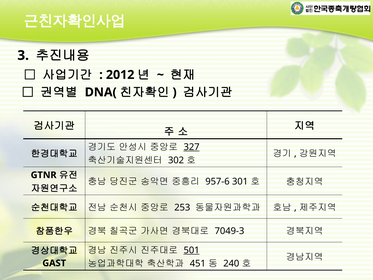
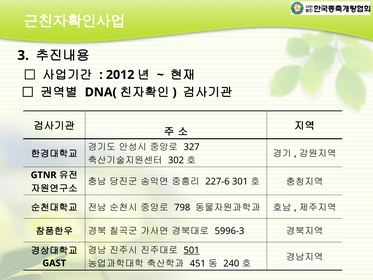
327 underline: present -> none (192, 147)
957-6: 957-6 -> 227-6 (217, 181)
253: 253 -> 798 (182, 207)
7049-3: 7049-3 -> 5996-3 (229, 231)
